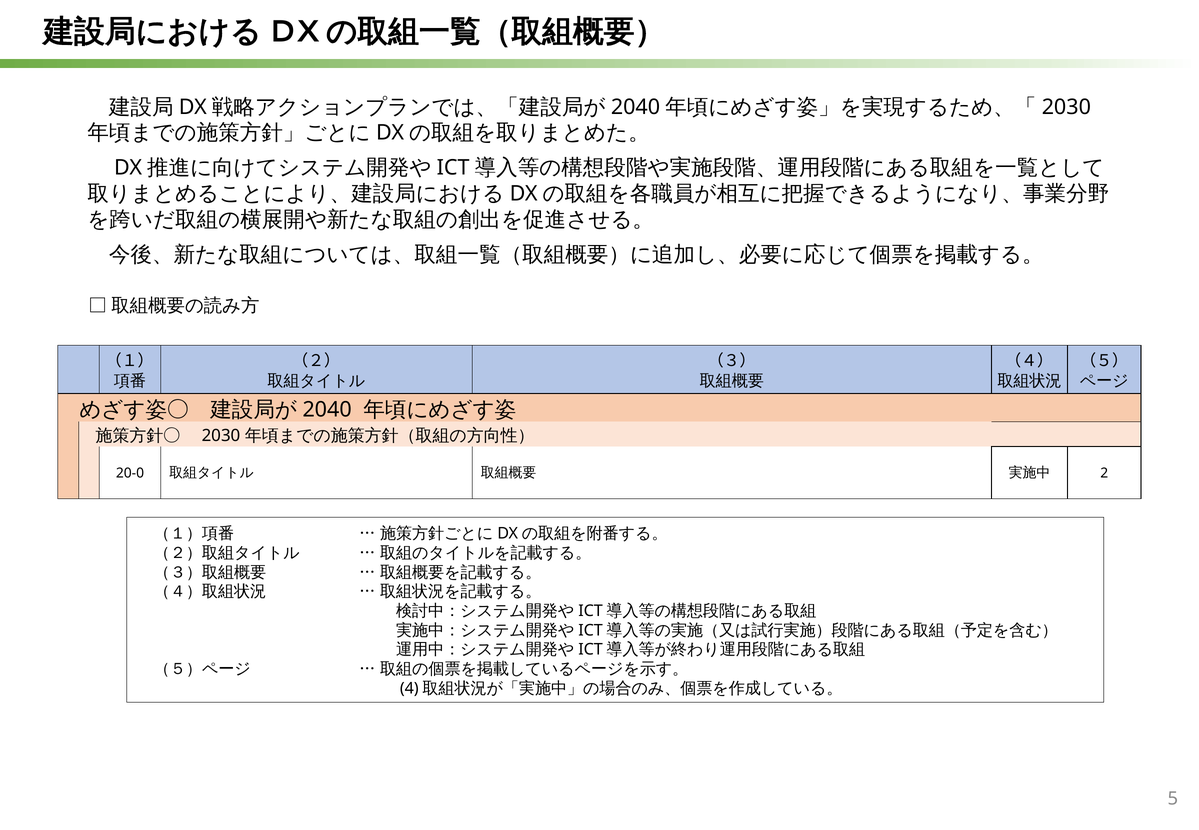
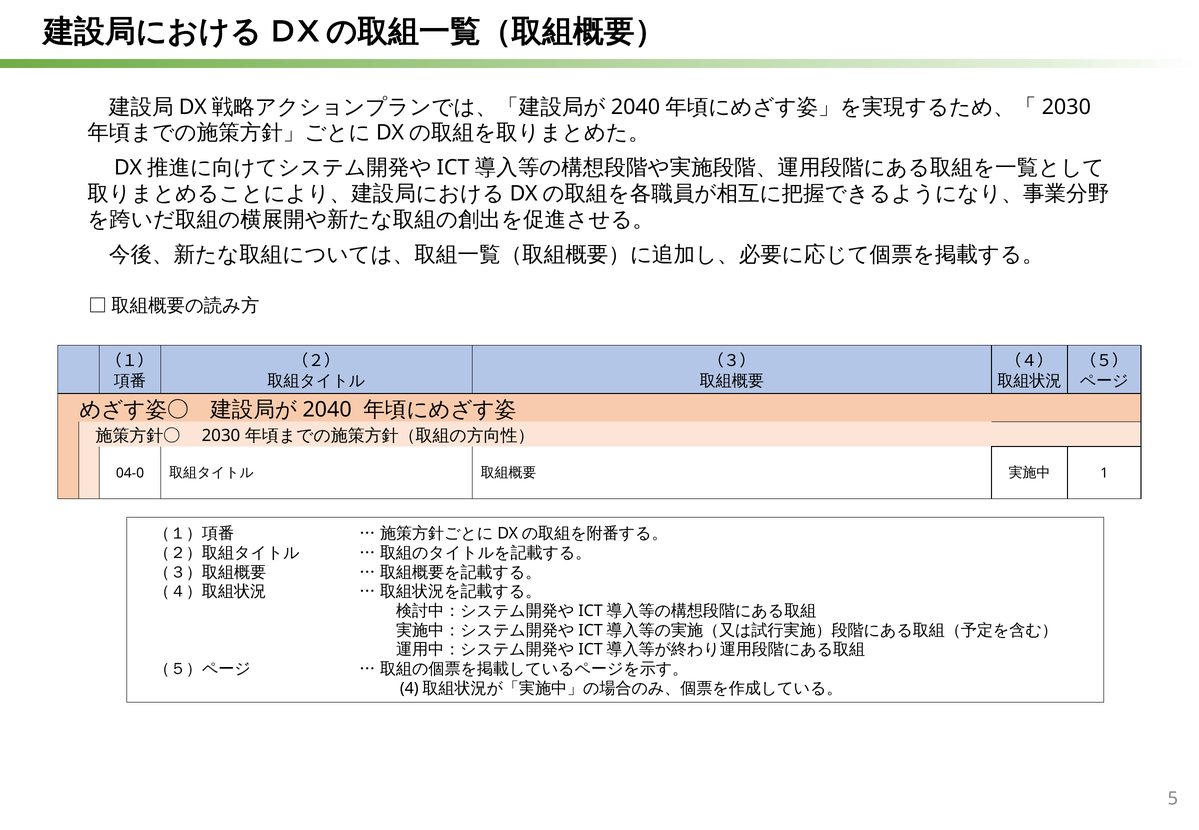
20-0: 20-0 -> 04-0 (130, 473)
2: 2 -> 1 (1104, 473)
